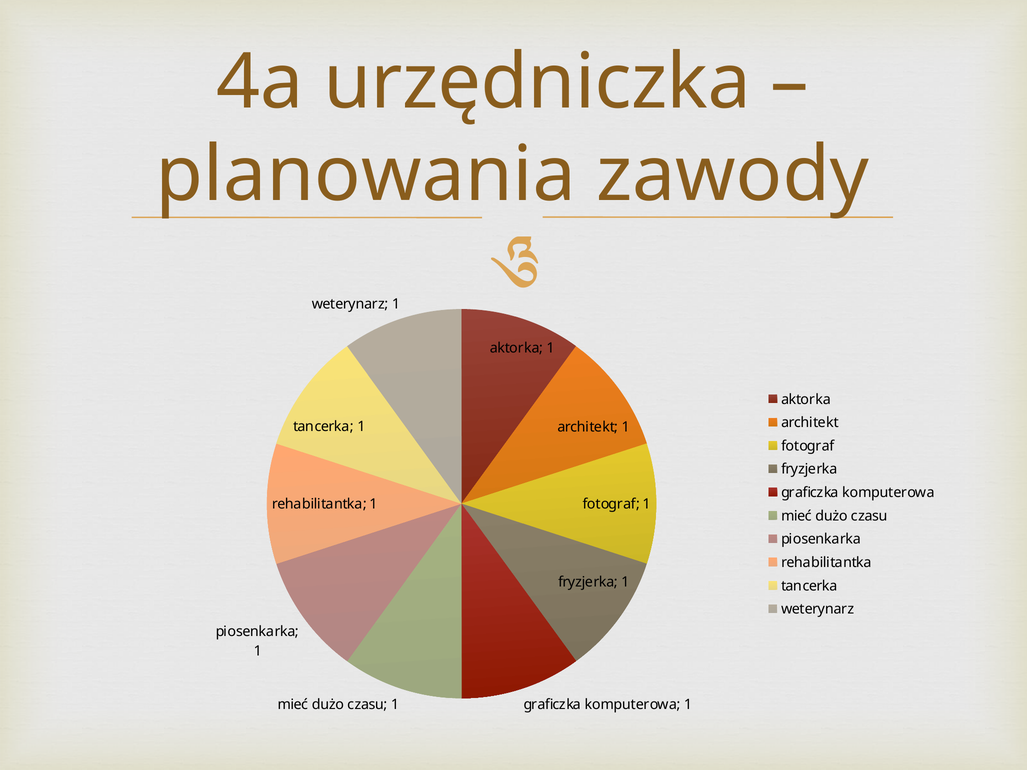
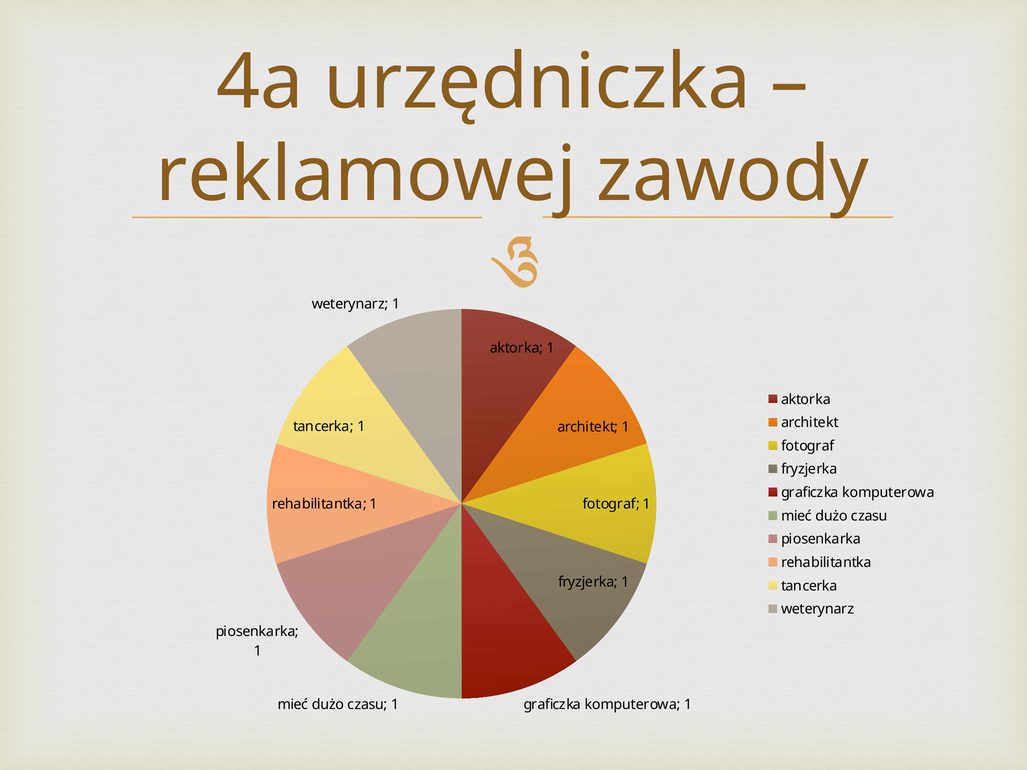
planowania: planowania -> reklamowej (366, 175)
